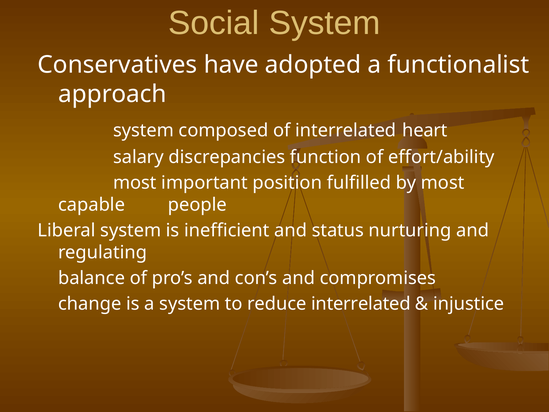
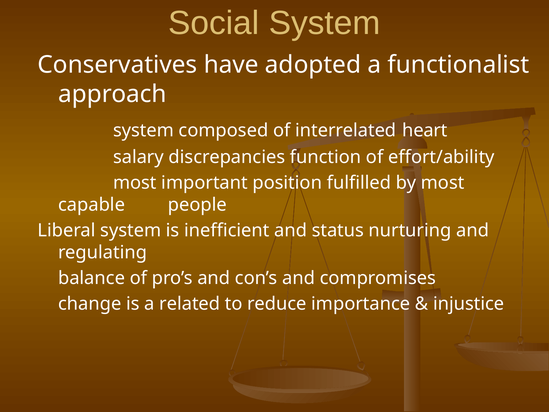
a system: system -> related (190, 304)
reduce interrelated: interrelated -> importance (361, 304)
